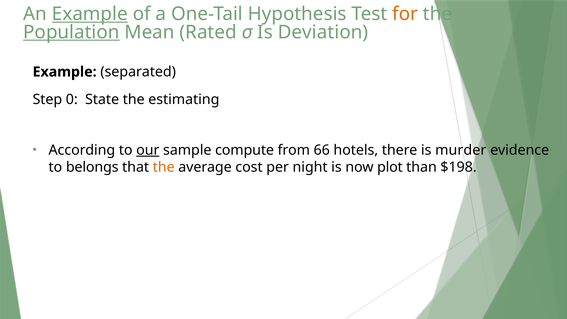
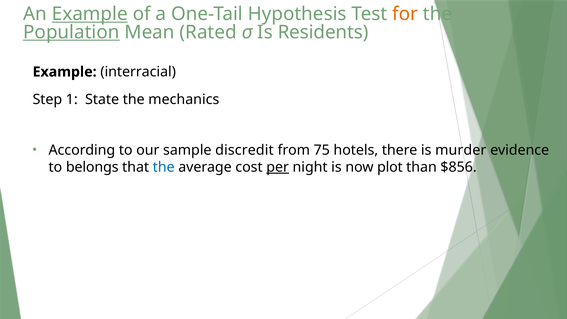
Deviation: Deviation -> Residents (323, 32)
separated: separated -> interracial (138, 72)
0: 0 -> 1 (72, 100)
estimating: estimating -> mechanics (184, 100)
our underline: present -> none (148, 150)
compute: compute -> discredit (244, 150)
66: 66 -> 75 (322, 150)
the colour: orange -> blue (164, 167)
per underline: none -> present (278, 167)
$198: $198 -> $856 (459, 167)
